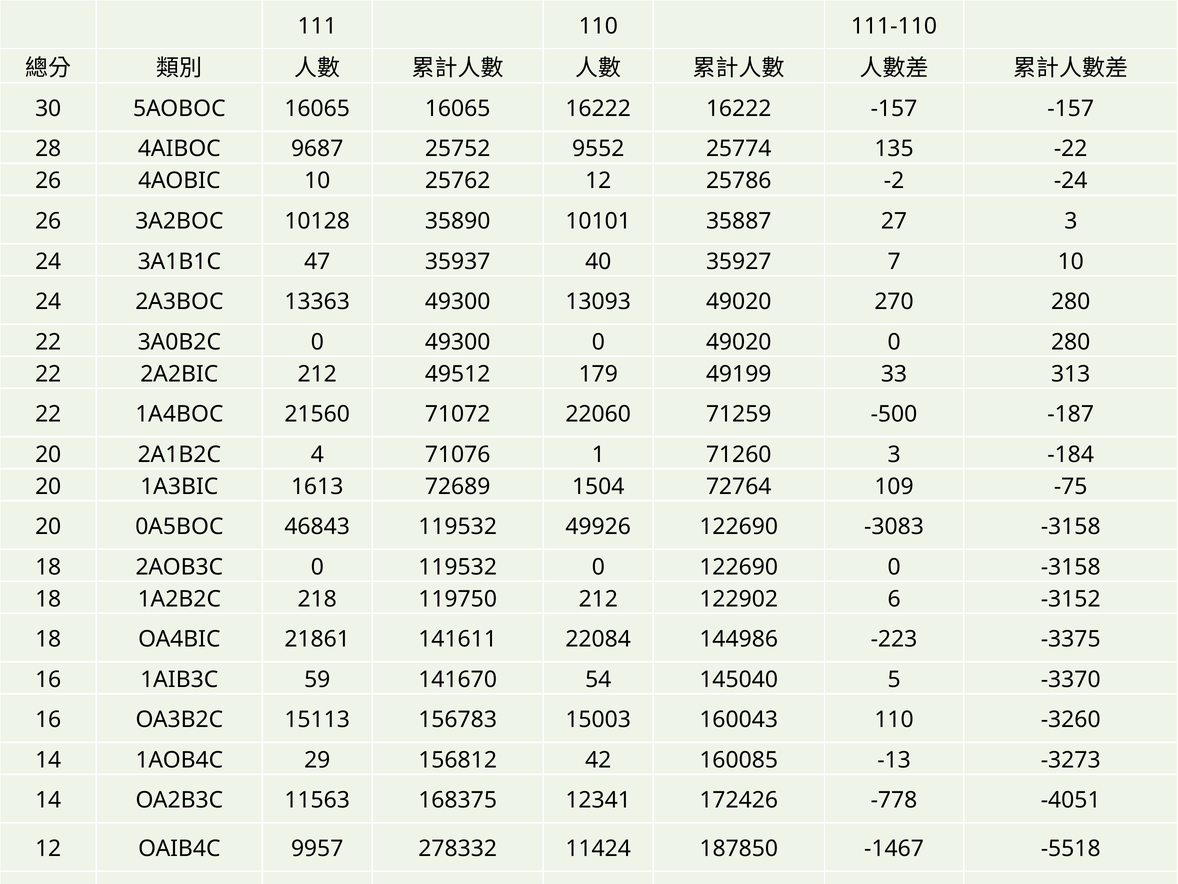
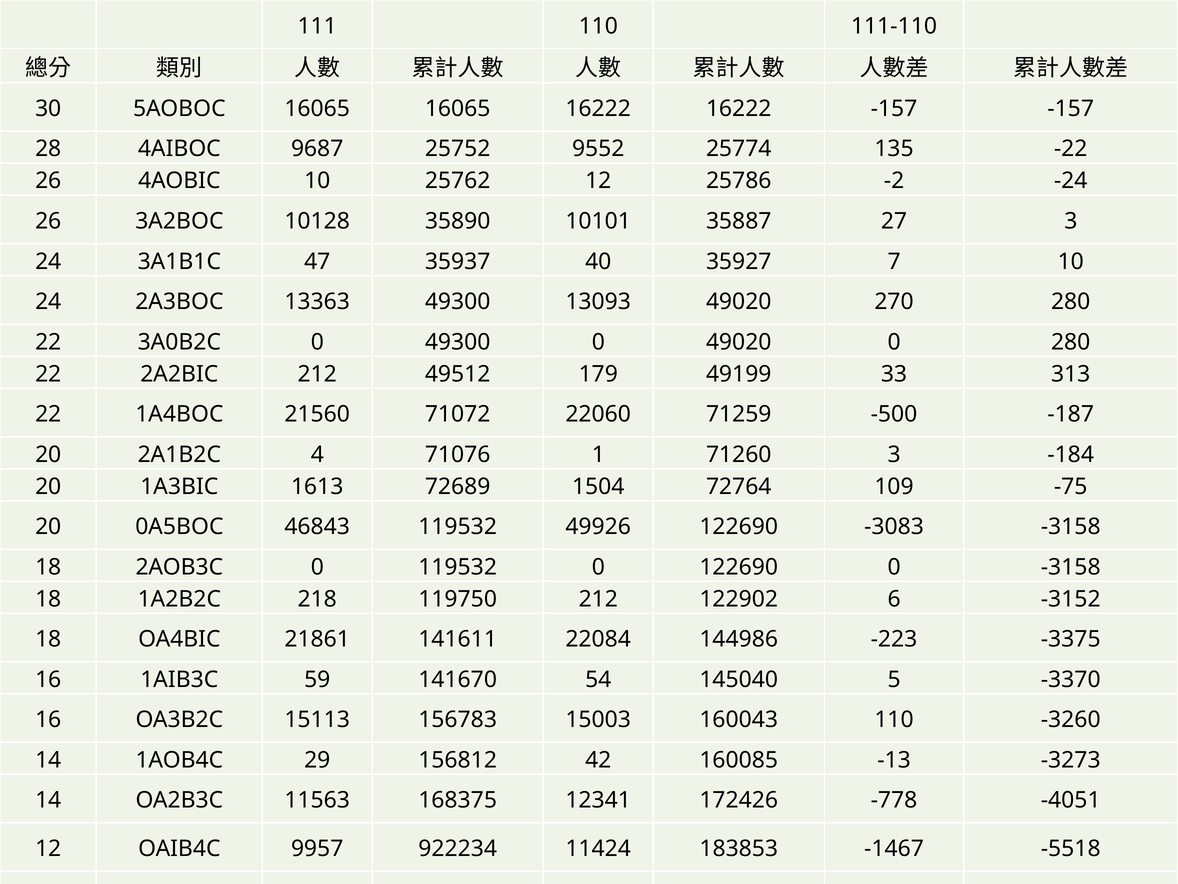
278332: 278332 -> 922234 (458, 848)
187850: 187850 -> 183853 (739, 848)
